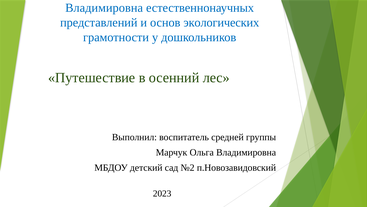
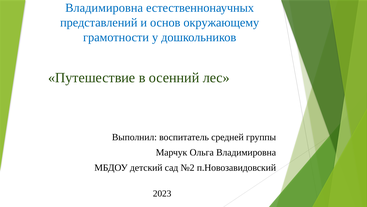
экологических: экологических -> окружающему (221, 23)
